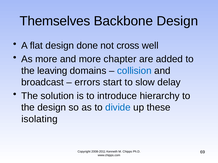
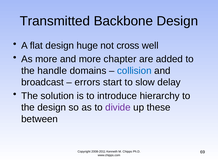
Themselves: Themselves -> Transmitted (55, 21)
done: done -> huge (87, 46)
leaving: leaving -> handle (52, 71)
divide colour: blue -> purple (118, 108)
isolating: isolating -> between (40, 119)
